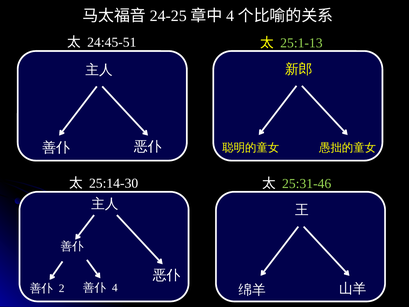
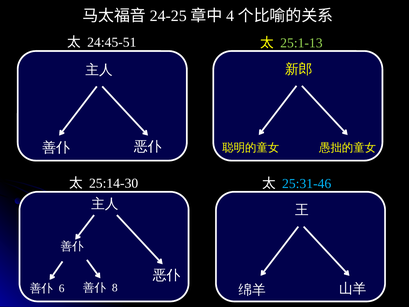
25:31-46 colour: light green -> light blue (307, 184)
4: 4 -> 8 (115, 288)
2: 2 -> 6 (62, 288)
